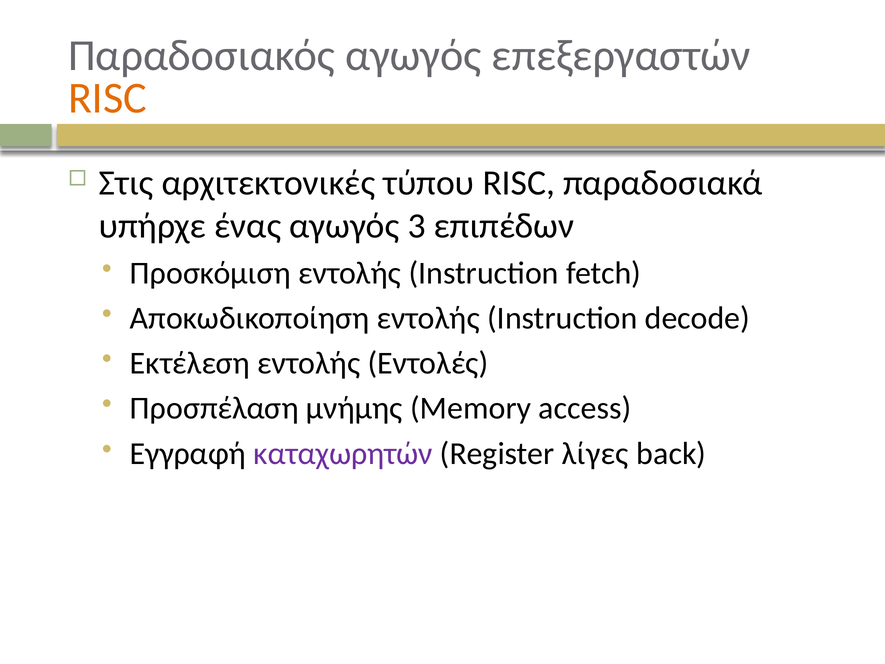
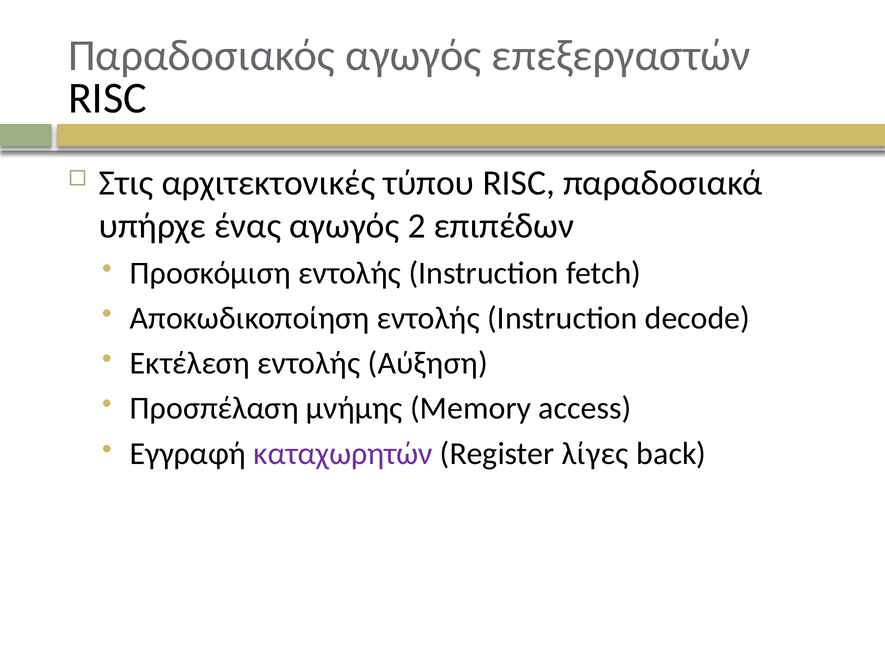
RISC colour: orange -> black (108, 98)
3: 3 -> 2 (417, 226)
Εντολές: Εντολές -> Αύξηση (428, 363)
